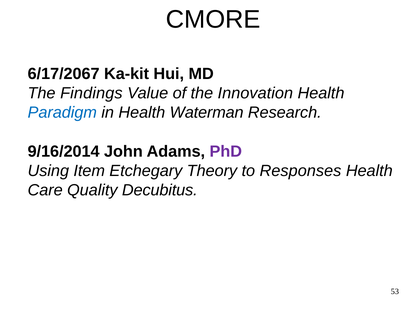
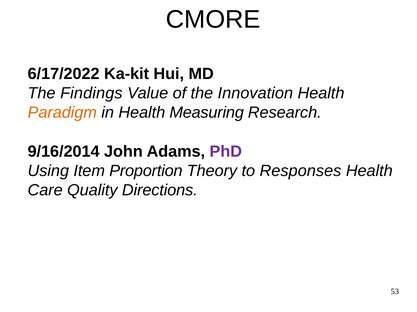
6/17/2067: 6/17/2067 -> 6/17/2022 (64, 74)
Paradigm colour: blue -> orange (62, 113)
Waterman: Waterman -> Measuring (207, 113)
Etchegary: Etchegary -> Proportion (146, 171)
Decubitus: Decubitus -> Directions (160, 191)
